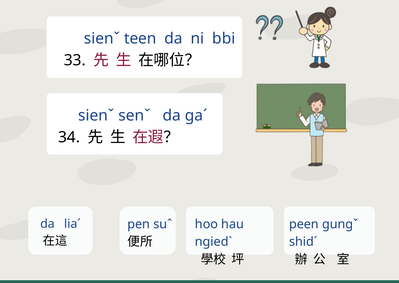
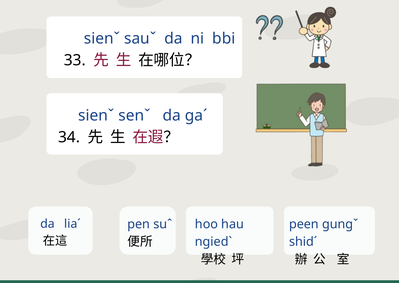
teen: teen -> sauˇ (140, 39)
